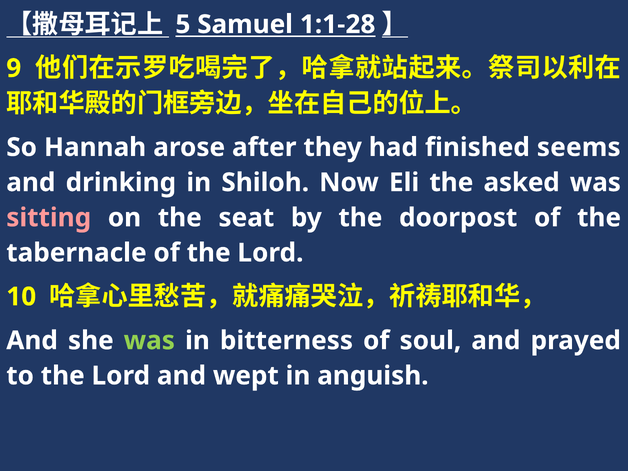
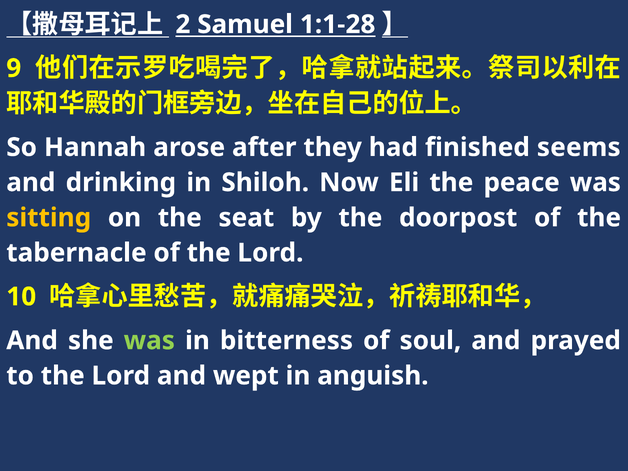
5: 5 -> 2 (183, 24)
asked: asked -> peace (522, 183)
sitting colour: pink -> yellow (49, 218)
